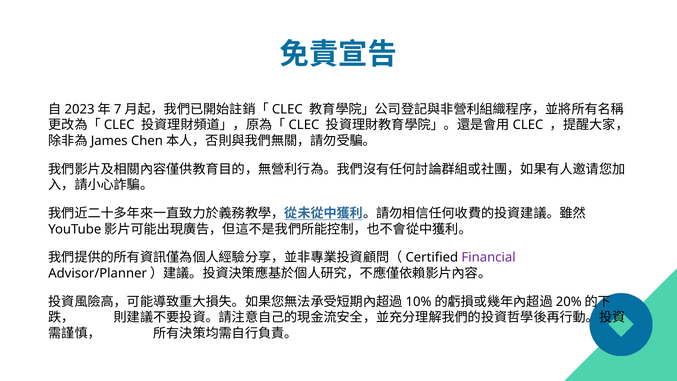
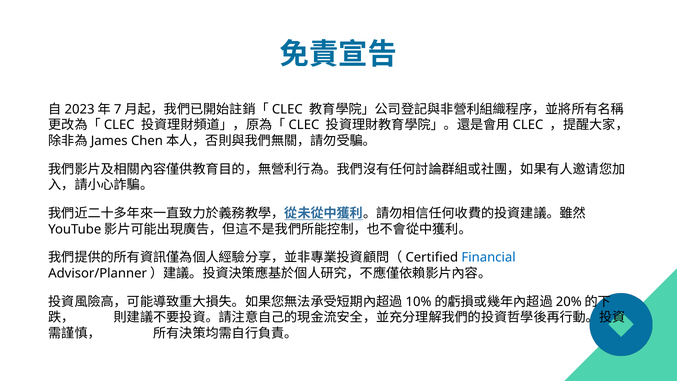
Financial colour: purple -> blue (489, 257)
